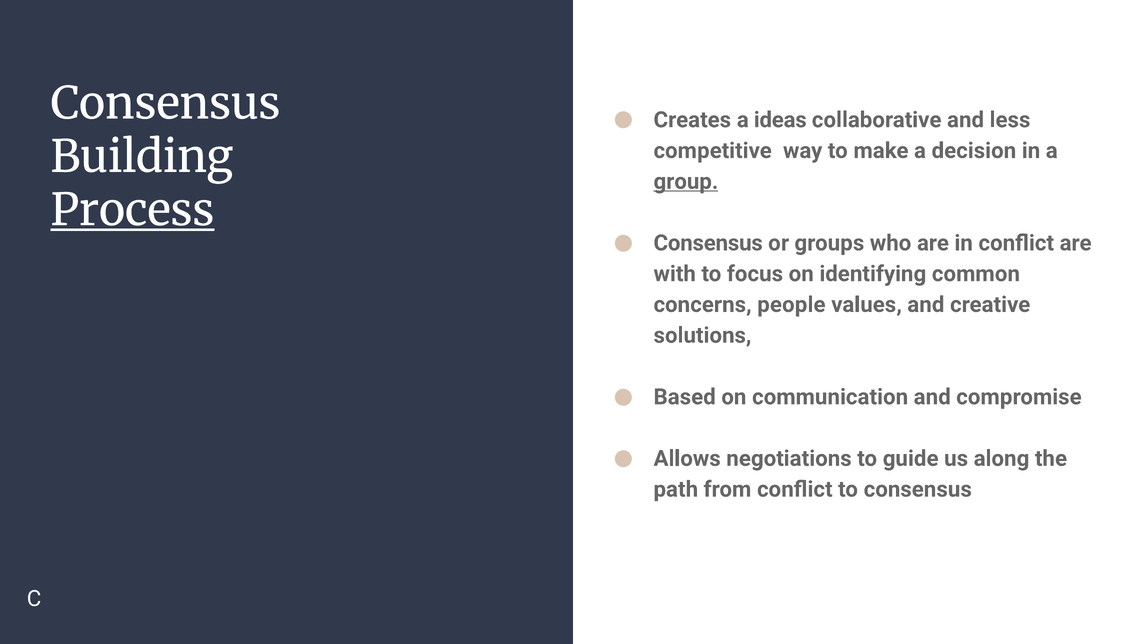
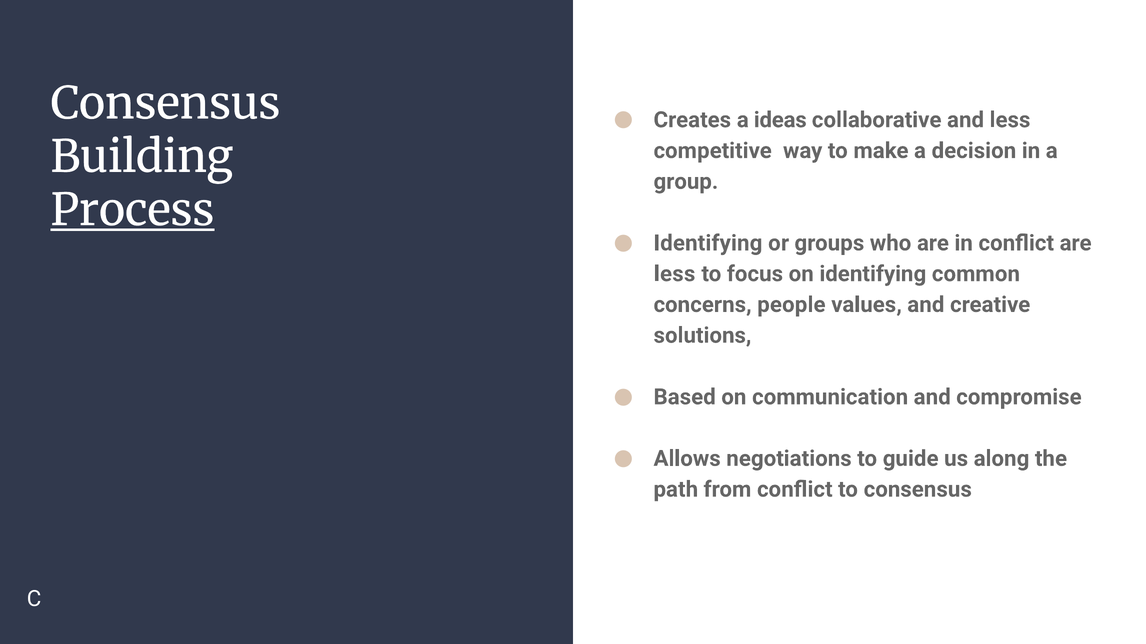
group underline: present -> none (686, 182)
Consensus: Consensus -> Identifying (708, 243)
with: with -> less (675, 274)
